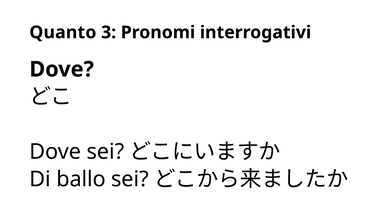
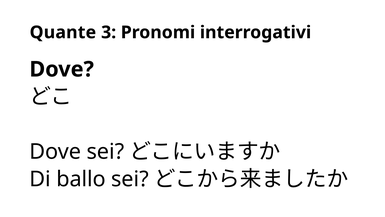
Quanto: Quanto -> Quante (63, 32)
